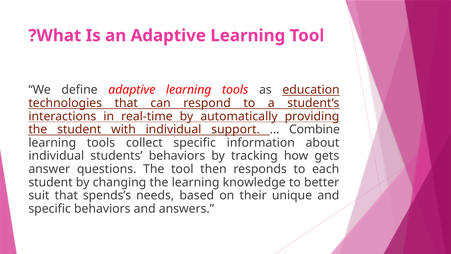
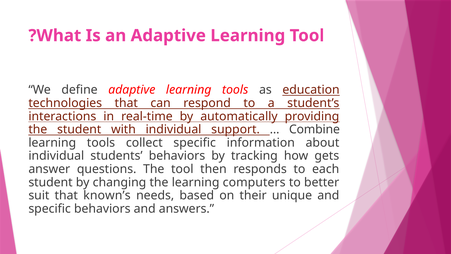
knowledge: knowledge -> computers (254, 182)
spends’s: spends’s -> known’s (107, 195)
